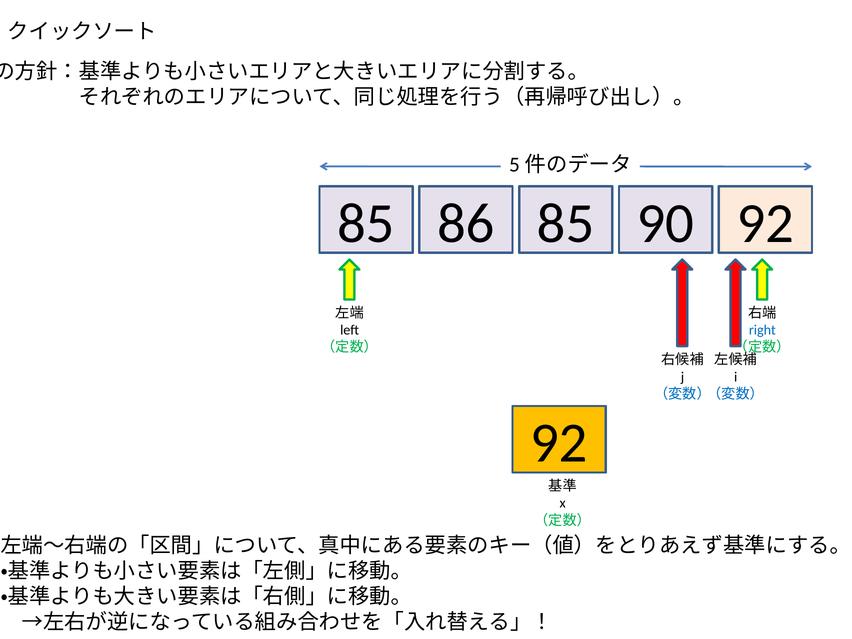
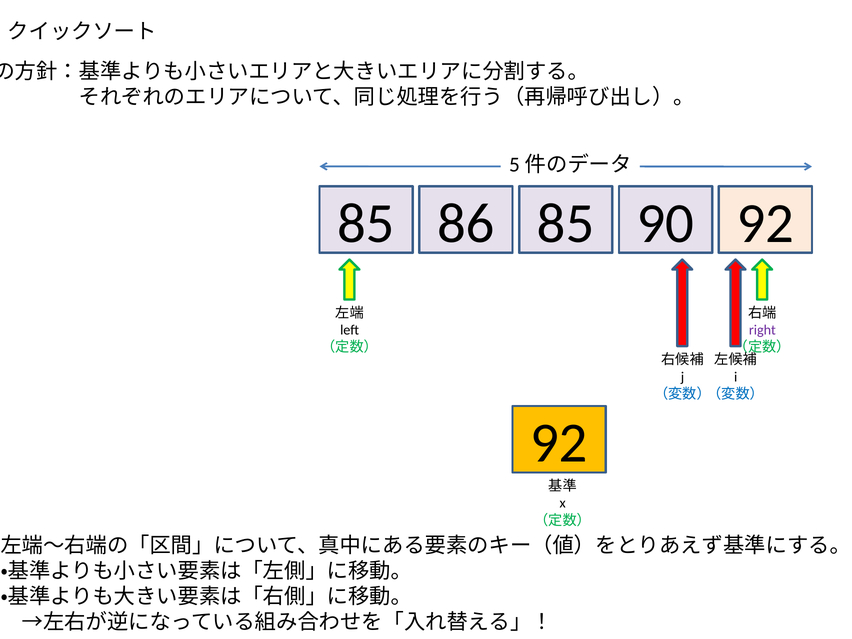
right colour: blue -> purple (762, 330)
